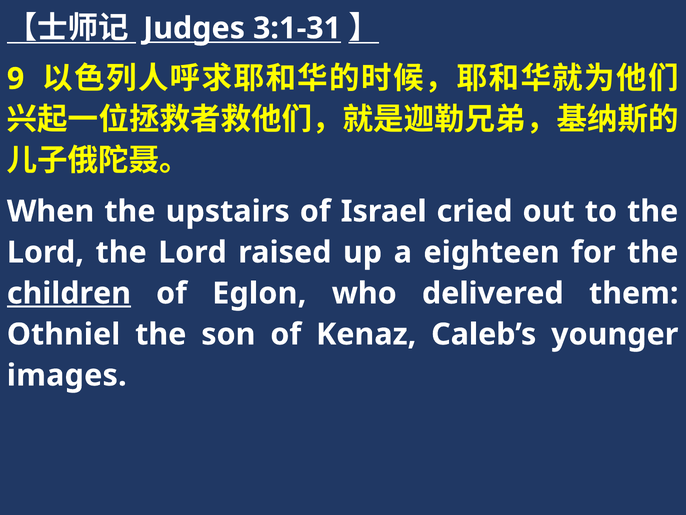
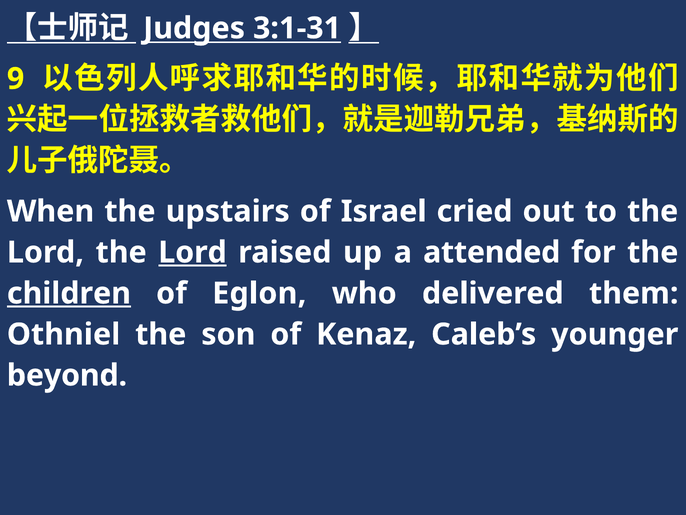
Lord underline: none -> present (193, 252)
eighteen: eighteen -> attended (492, 252)
images: images -> beyond (67, 375)
